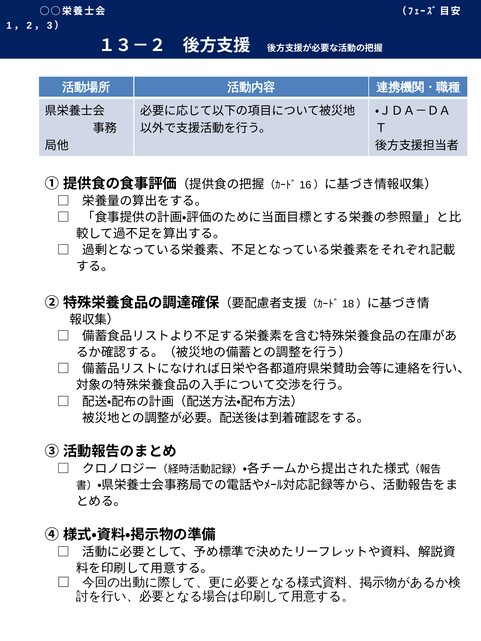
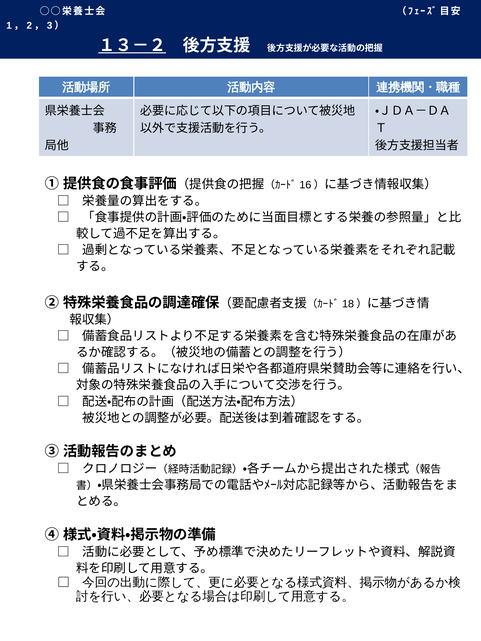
１３－２ underline: none -> present (132, 46)
